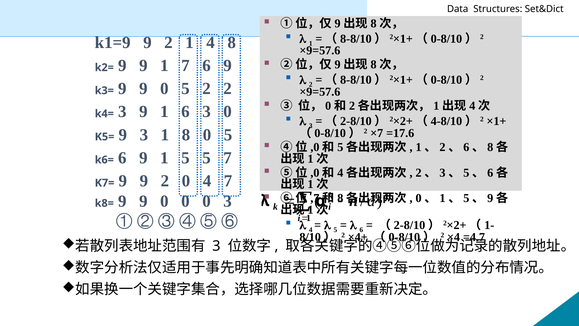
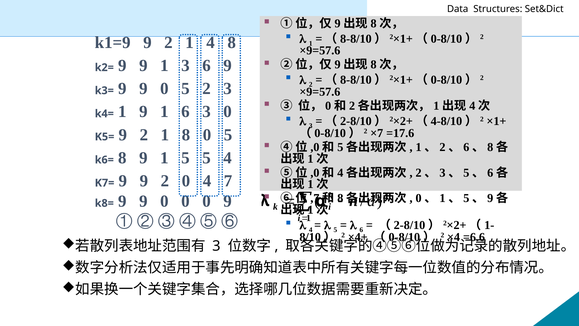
1 7: 7 -> 3 (185, 65)
2 2: 2 -> 3 (228, 89)
k4= 3: 3 -> 1 (122, 112)
K5= 9 3: 3 -> 2 (144, 135)
k6= 6: 6 -> 8 (122, 158)
5 7: 7 -> 4 (228, 158)
0 3: 3 -> 9 (228, 201)
=4.7: =4.7 -> =6.6 (474, 237)
